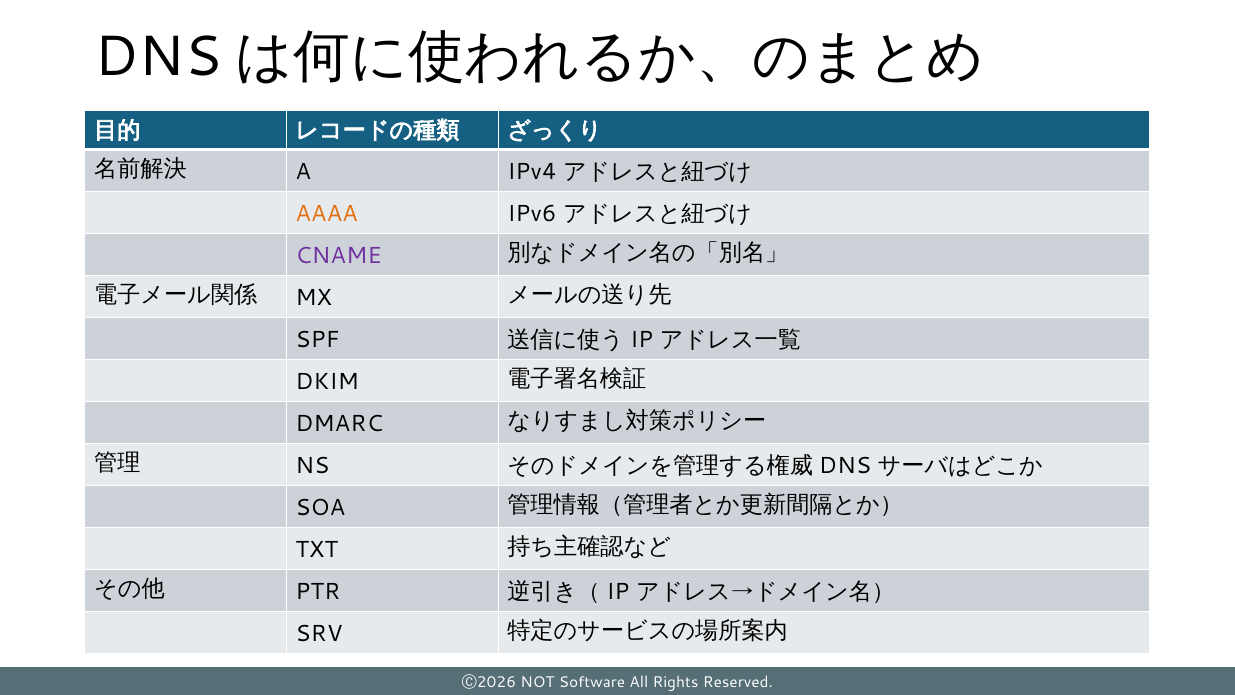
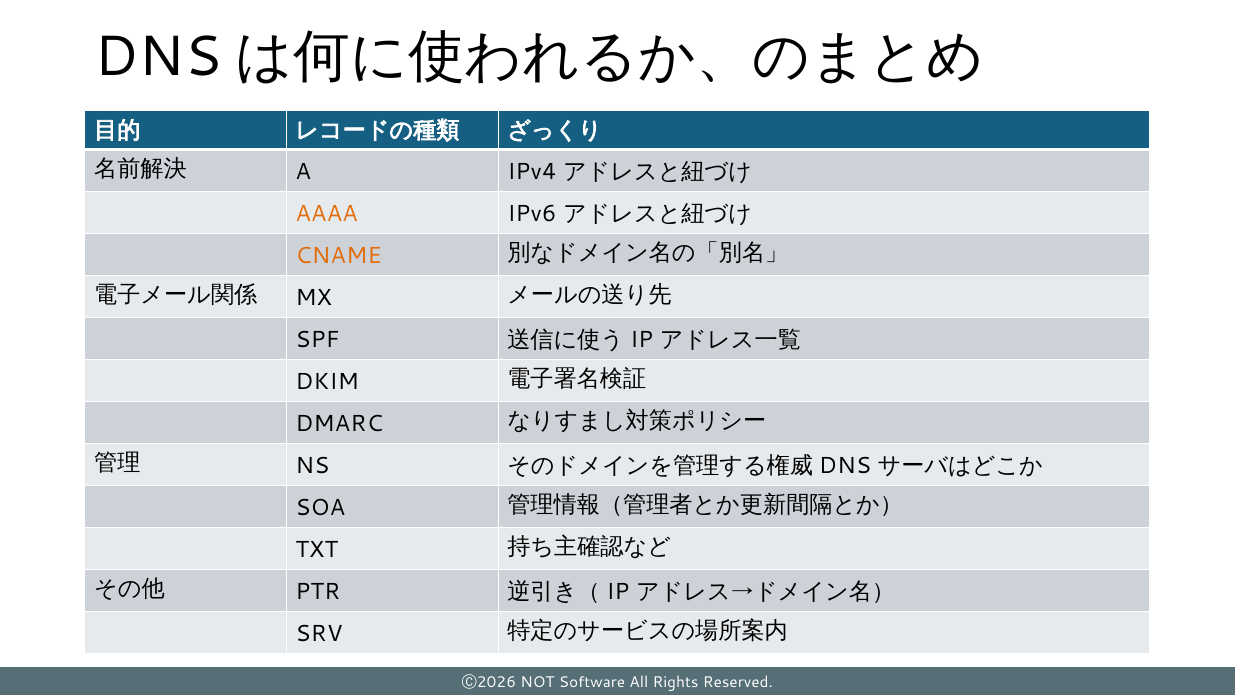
CNAME colour: purple -> orange (339, 256)
